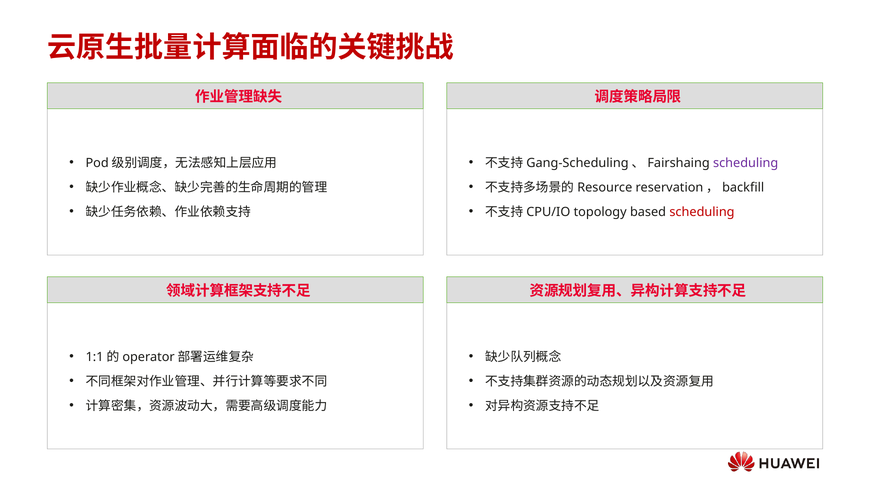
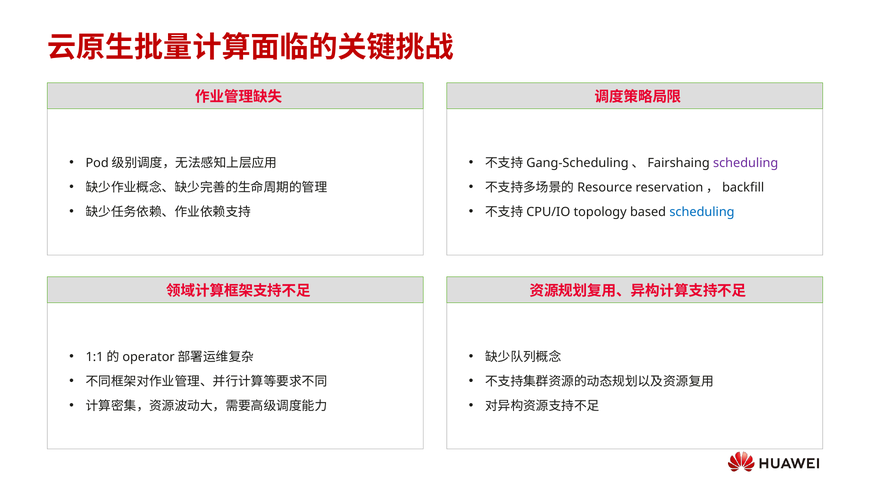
scheduling colour: red -> blue (702, 212)
